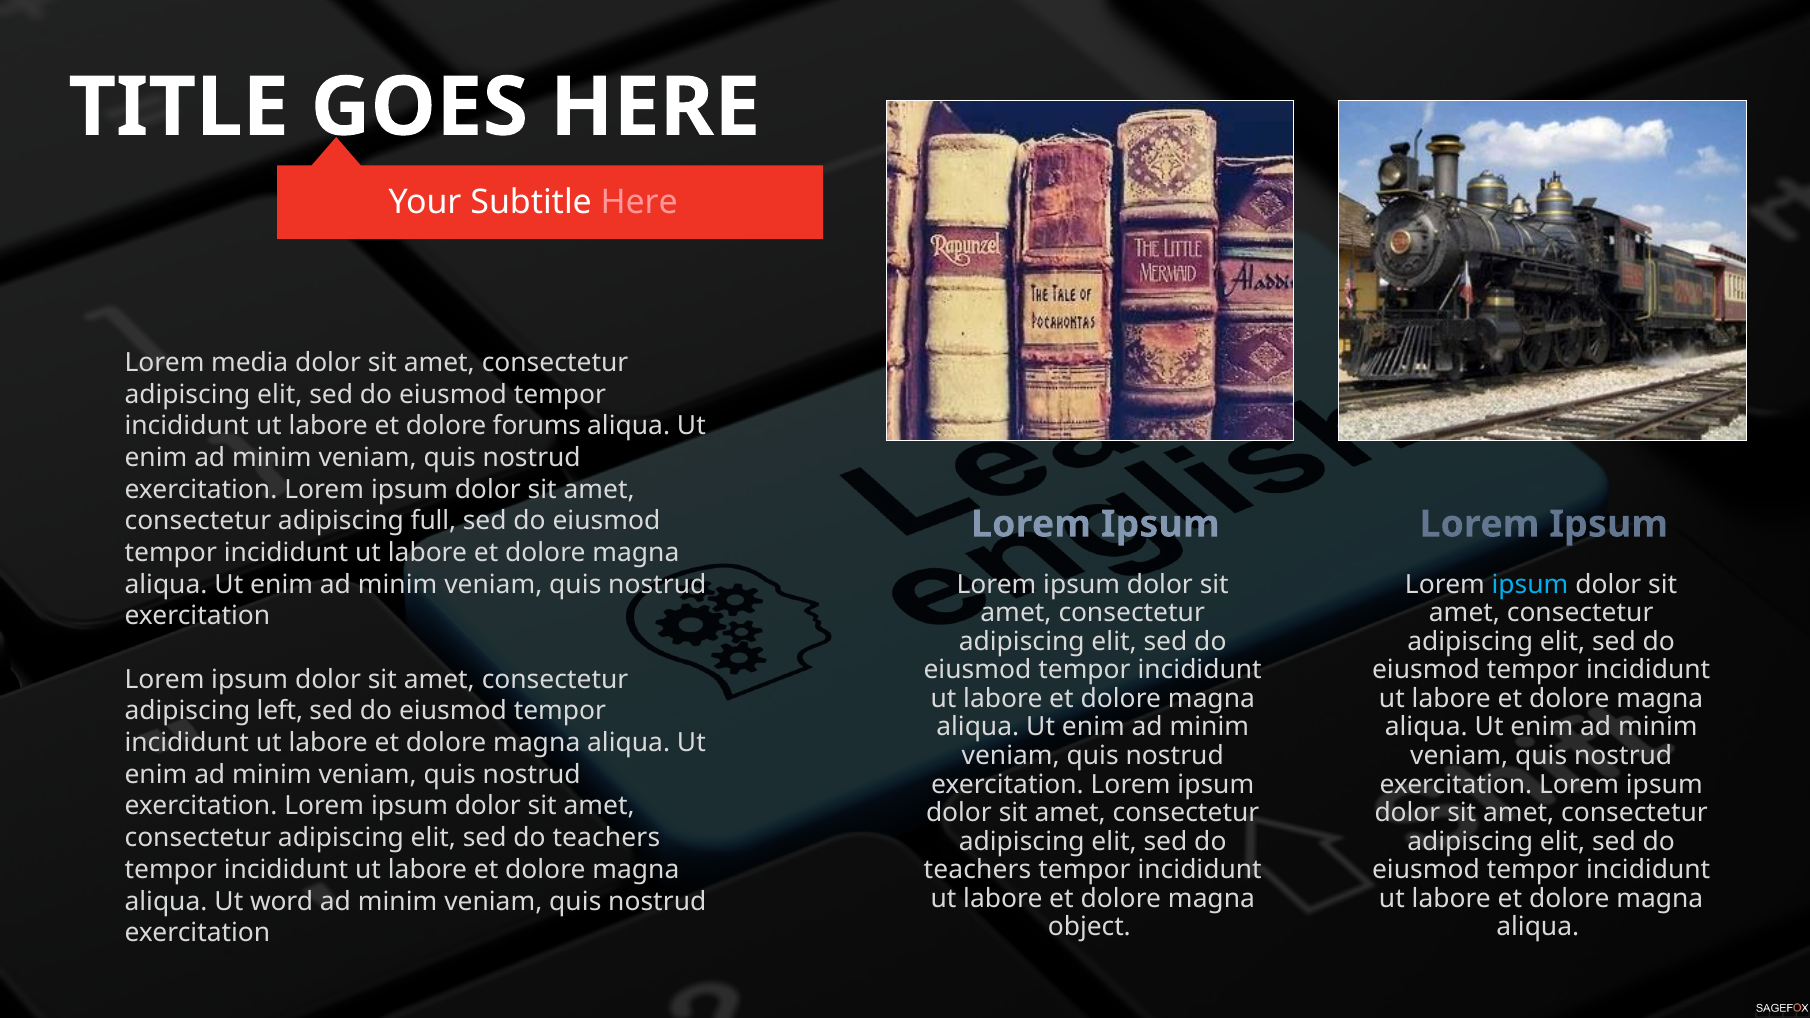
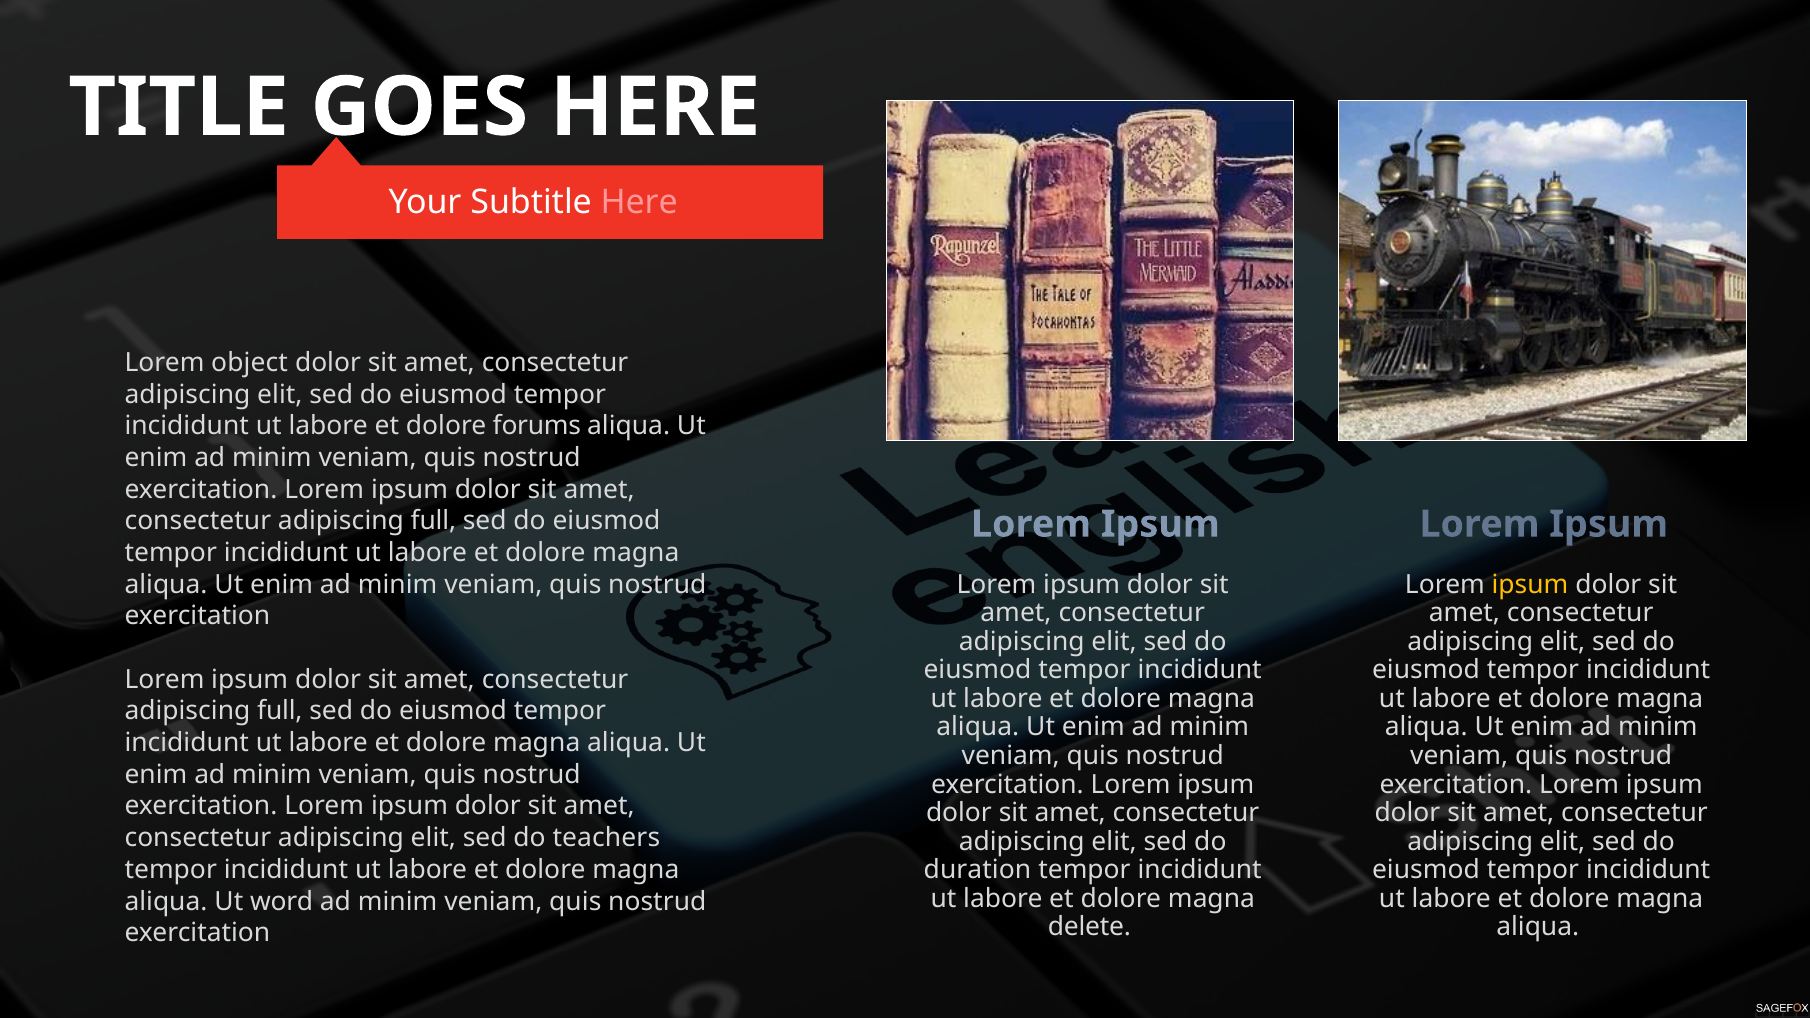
media: media -> object (250, 363)
ipsum colour: light blue -> yellow (1530, 585)
left: left -> full (280, 711)
teachers: teachers -> duration (977, 870)
object: object -> delete (1089, 927)
